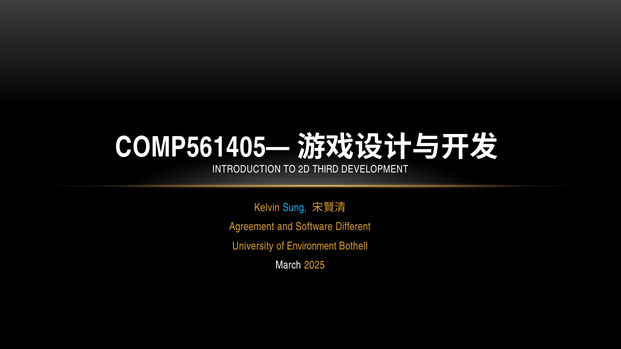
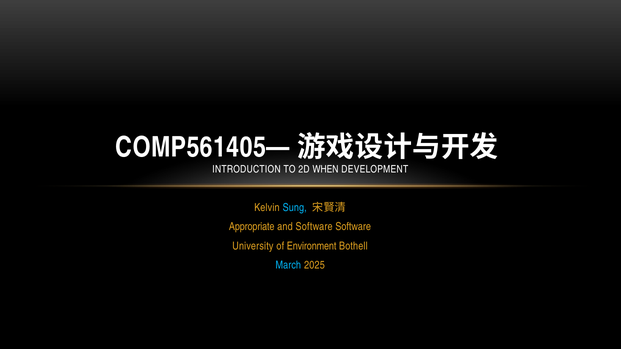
THIRD: THIRD -> WHEN (325, 169)
Agreement: Agreement -> Appropriate (252, 227)
Software Different: Different -> Software (353, 227)
March colour: white -> light blue (288, 266)
